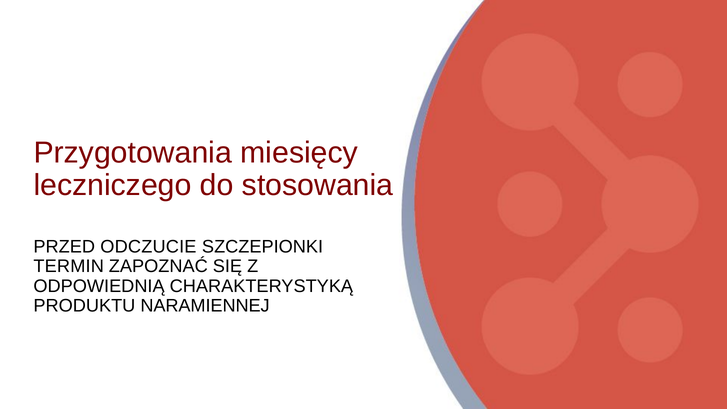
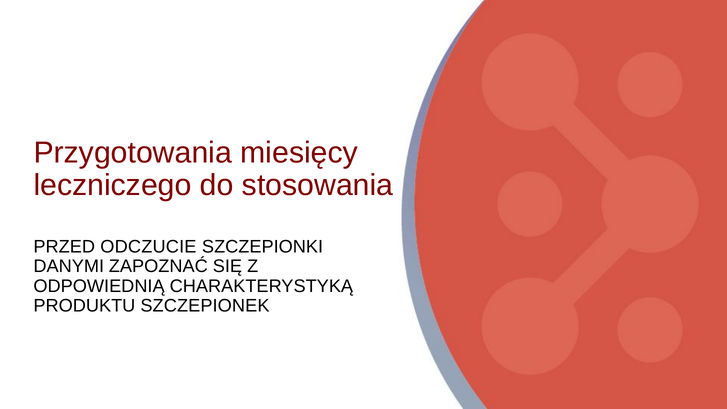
TERMIN: TERMIN -> DANYMI (69, 266)
NARAMIENNEJ: NARAMIENNEJ -> SZCZEPIONEK (205, 306)
